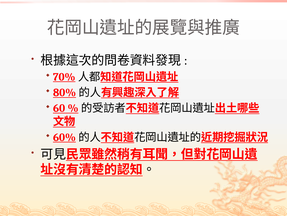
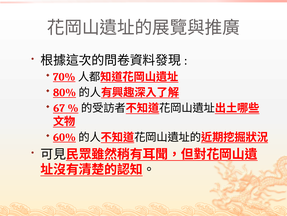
60: 60 -> 67 (59, 108)
